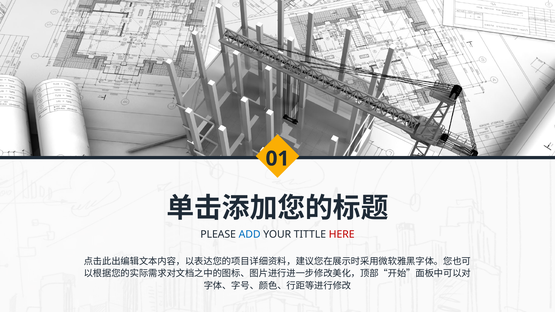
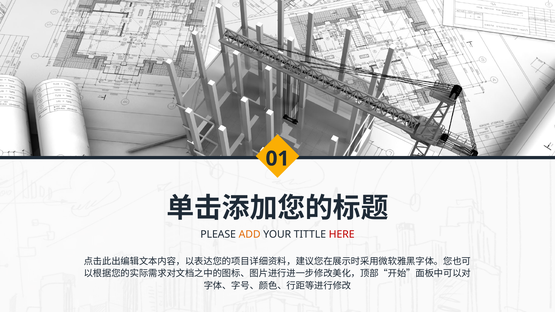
ADD colour: blue -> orange (250, 235)
